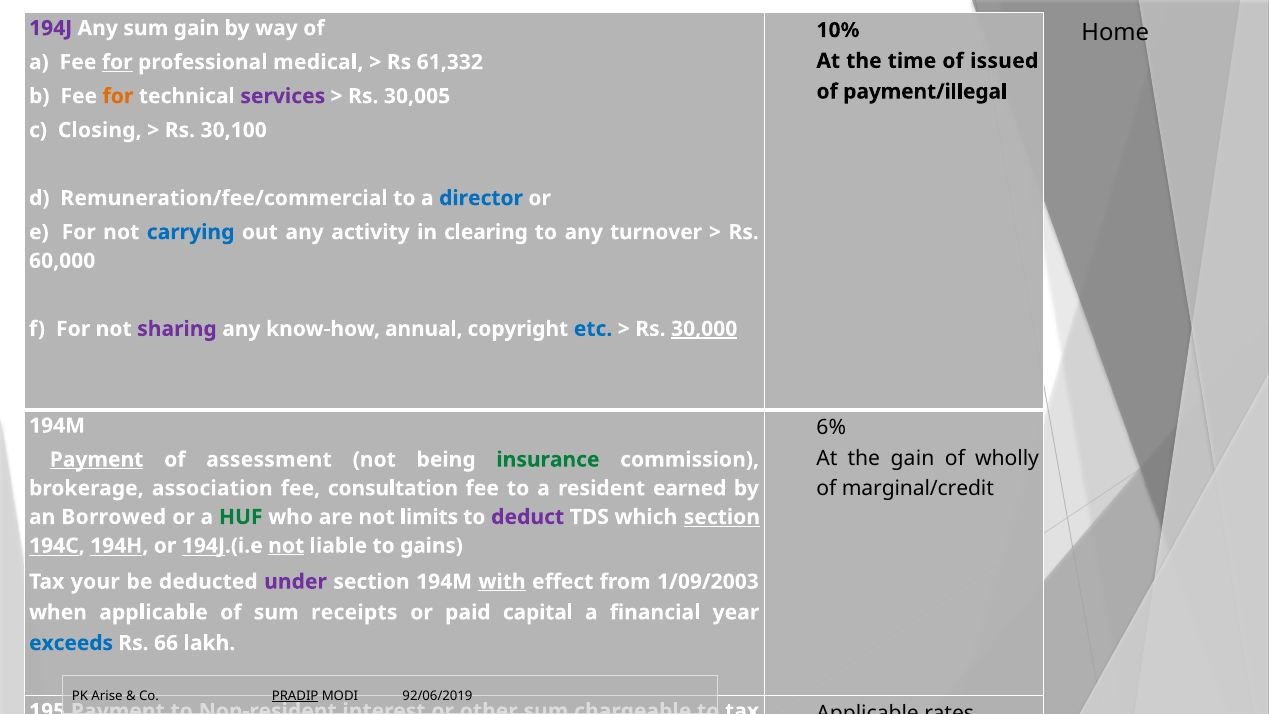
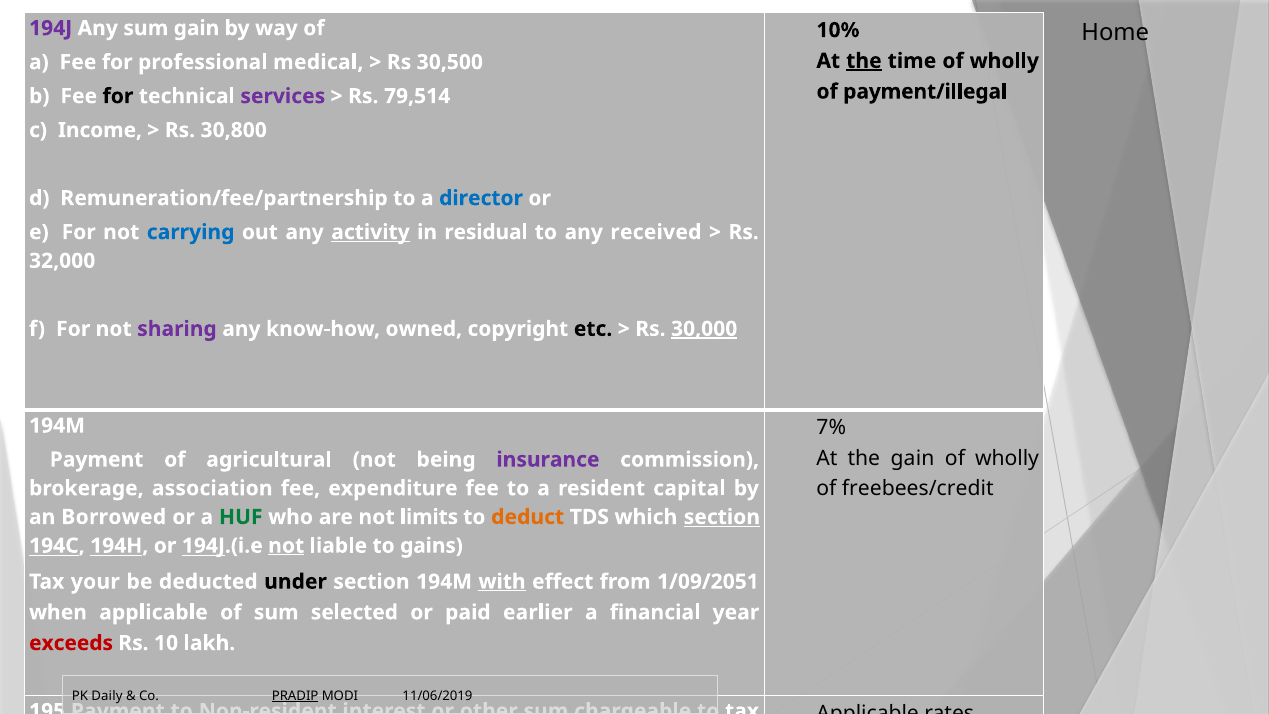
the underline: none -> present (864, 61)
time of issued: issued -> wholly (1004, 61)
for underline: present -> none (117, 62)
61,332: 61,332 -> 30,500 (450, 62)
for colour: orange -> black (118, 96)
30,005: 30,005 -> 79,514 (417, 96)
Closing: Closing -> Income (100, 130)
30,100: 30,100 -> 30,800 (234, 130)
Remuneration/fee/commercial: Remuneration/fee/commercial -> Remuneration/fee/partnership (224, 198)
activity underline: none -> present (370, 232)
clearing: clearing -> residual (486, 232)
turnover: turnover -> received (656, 232)
60,000: 60,000 -> 32,000 (62, 261)
annual: annual -> owned (424, 329)
etc colour: blue -> black (593, 329)
6%: 6% -> 7% (831, 427)
Payment underline: present -> none (97, 459)
assessment: assessment -> agricultural (269, 459)
insurance colour: green -> purple (548, 459)
marginal/credit: marginal/credit -> freebees/credit (918, 489)
consultation: consultation -> expenditure (393, 488)
earned: earned -> capital (689, 488)
deduct colour: purple -> orange (528, 517)
under colour: purple -> black (296, 582)
1/09/2003: 1/09/2003 -> 1/09/2051 (708, 582)
receipts: receipts -> selected (354, 612)
capital: capital -> earlier (538, 612)
exceeds colour: blue -> red (71, 643)
66: 66 -> 10 (166, 643)
Arise: Arise -> Daily (107, 696)
92/06/2019: 92/06/2019 -> 11/06/2019 (438, 696)
